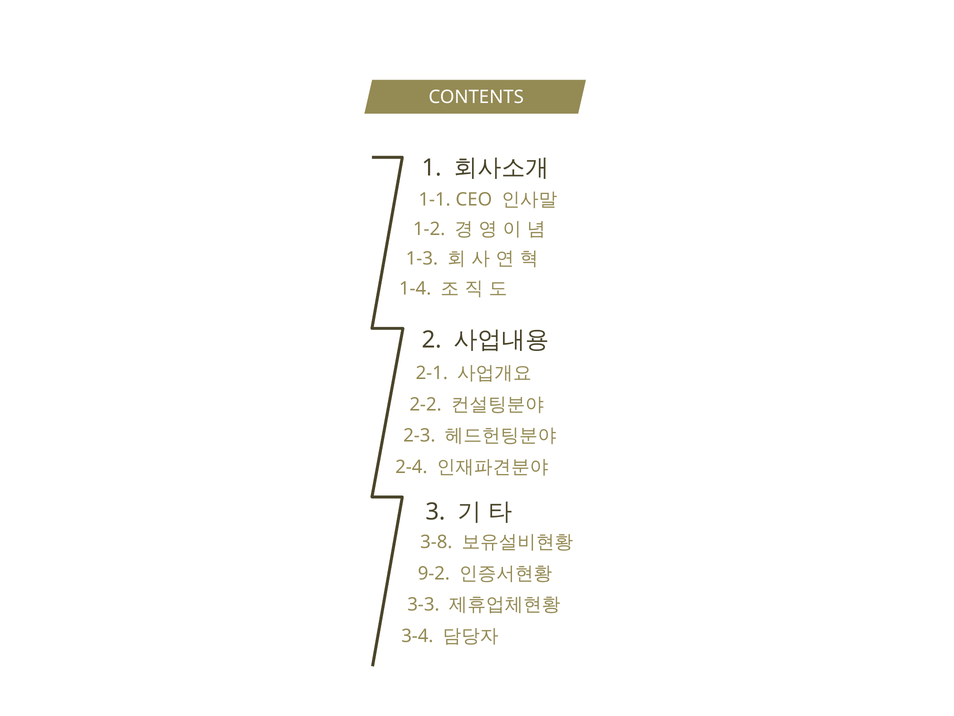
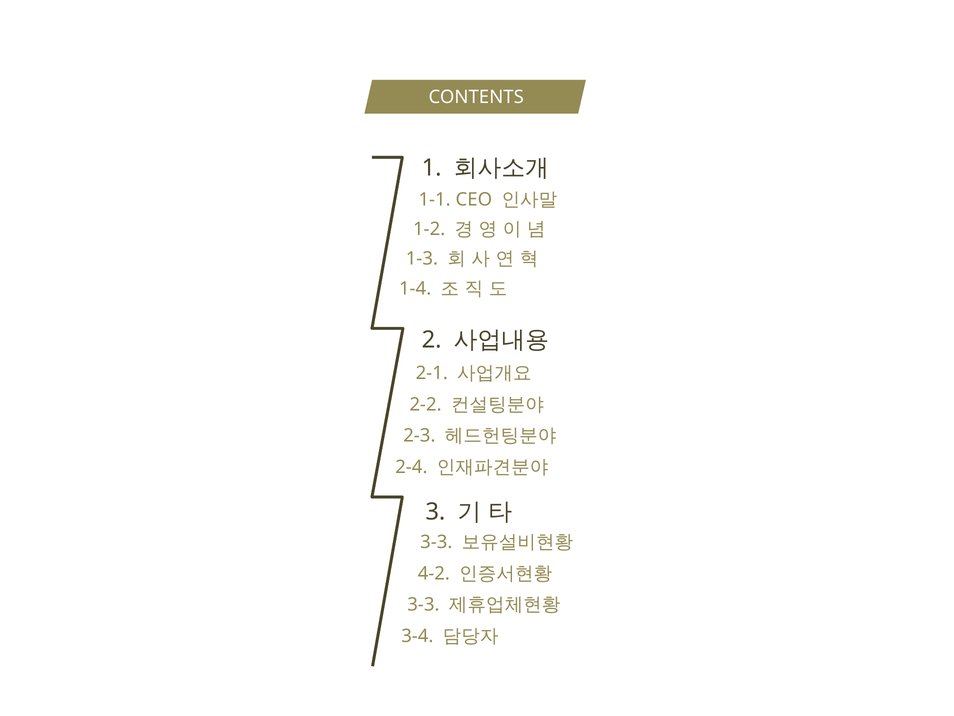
3-8: 3-8 -> 3-3 (436, 542)
9-2: 9-2 -> 4-2 (434, 573)
